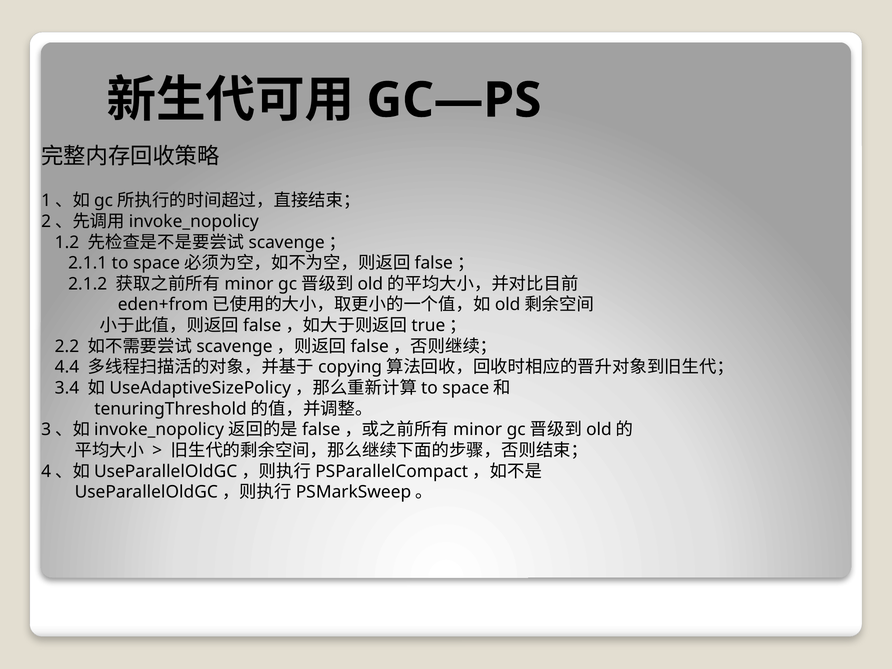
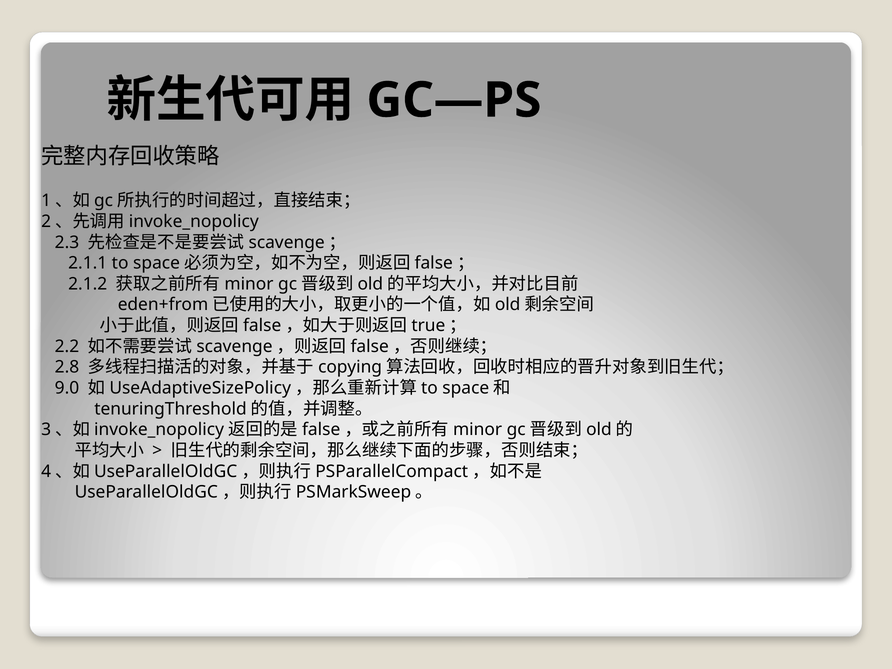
1.2: 1.2 -> 2.3 (67, 242)
4.4: 4.4 -> 2.8 (67, 367)
3.4: 3.4 -> 9.0 (67, 388)
